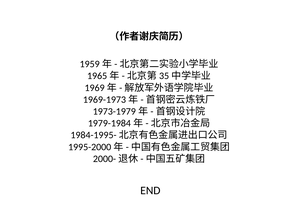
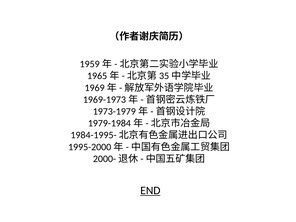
END underline: none -> present (150, 191)
